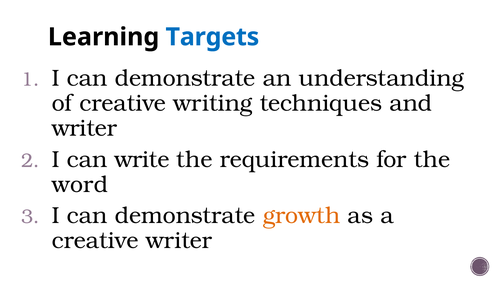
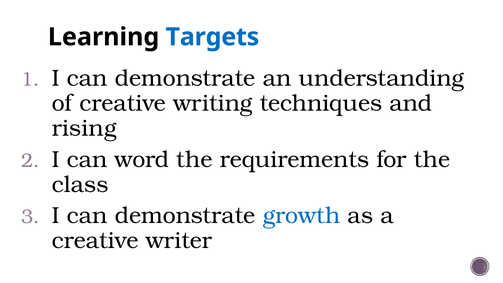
writer: writer -> rising (84, 128)
write: write -> word (142, 159)
word: word -> class (80, 184)
growth colour: orange -> blue (301, 216)
